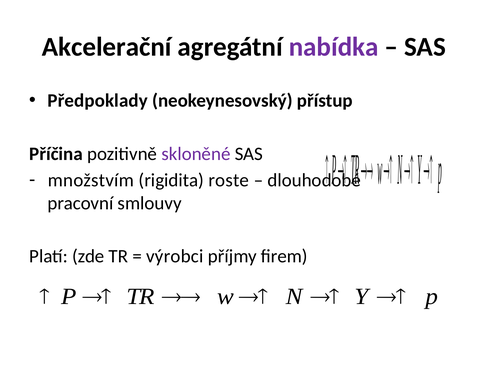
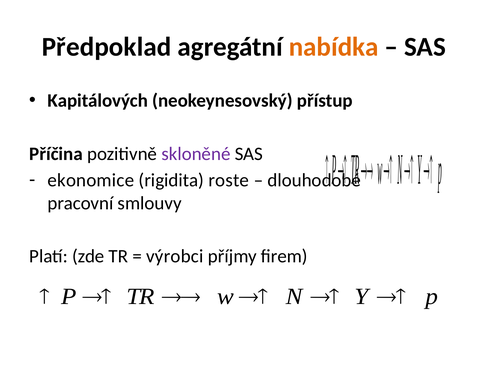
Akcelerační: Akcelerační -> Předpoklad (107, 47)
nabídka colour: purple -> orange (334, 47)
Předpoklady: Předpoklady -> Kapitálových (98, 101)
množstvím: množstvím -> ekonomice (91, 180)
